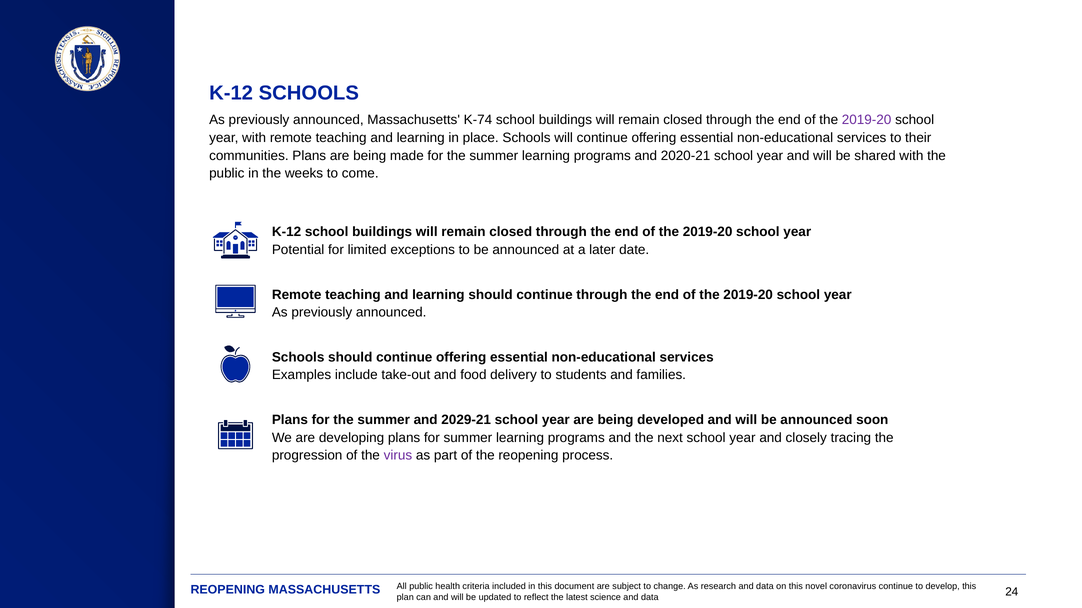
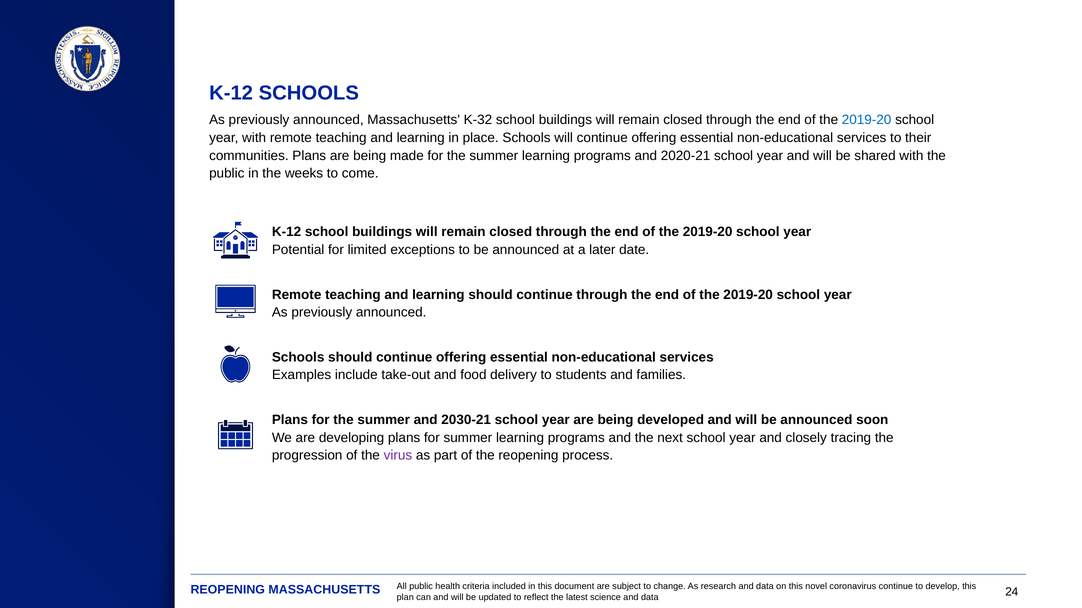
K-74: K-74 -> K-32 (478, 120)
2019-20 colour: purple -> blue (867, 120)
2029-21: 2029-21 -> 2030-21 (466, 420)
